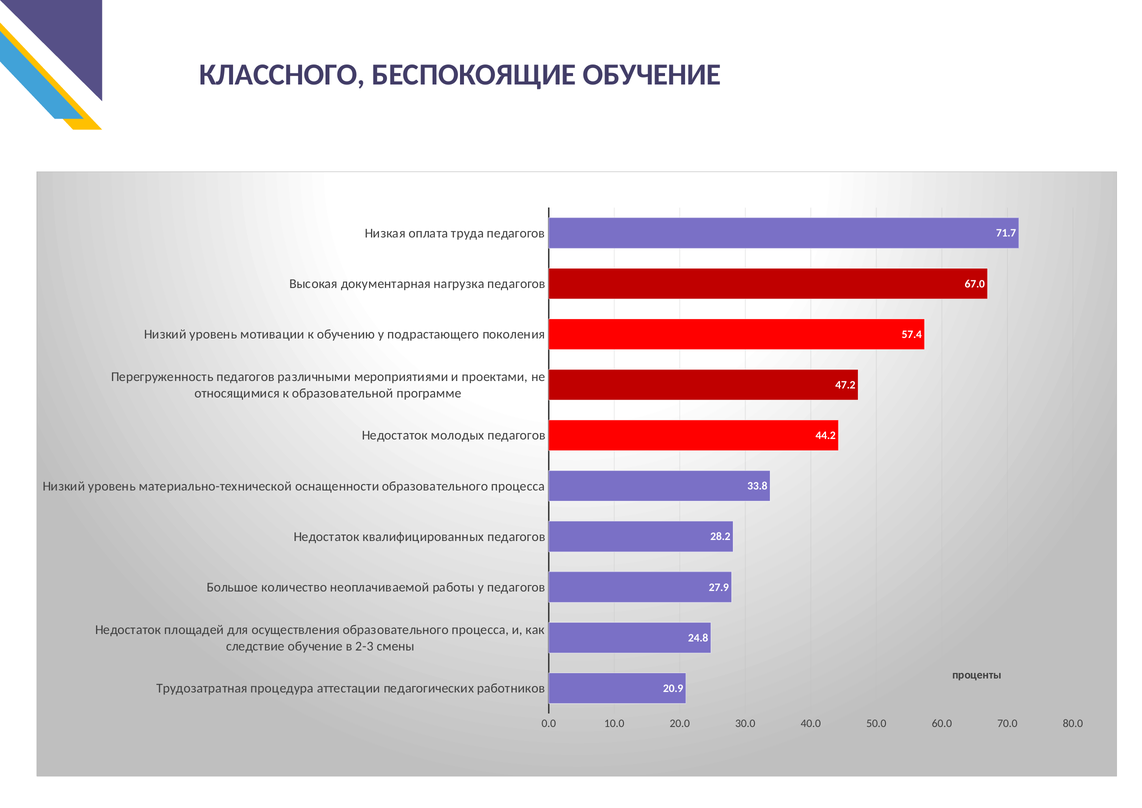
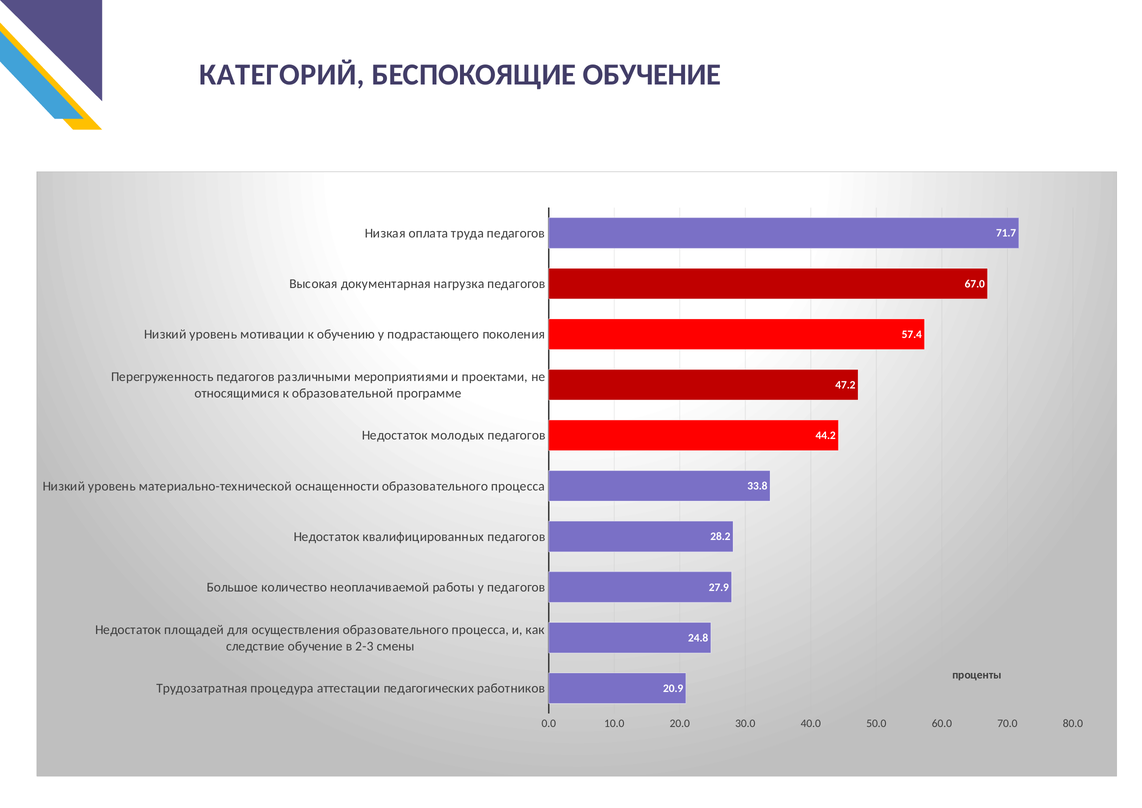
КЛАССНОГО: КЛАССНОГО -> КАТЕГОРИЙ (282, 74)
